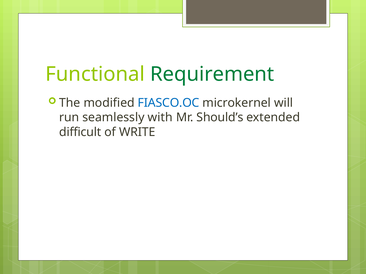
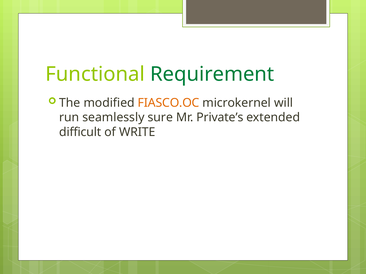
FIASCO.OC colour: blue -> orange (169, 103)
with: with -> sure (160, 118)
Should’s: Should’s -> Private’s (220, 118)
